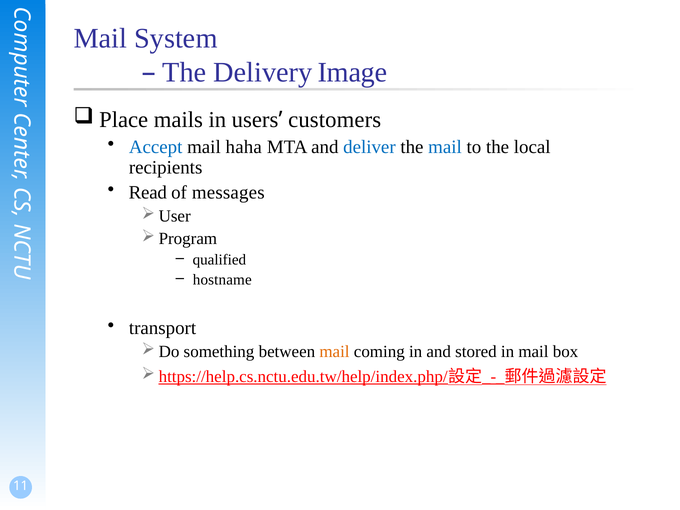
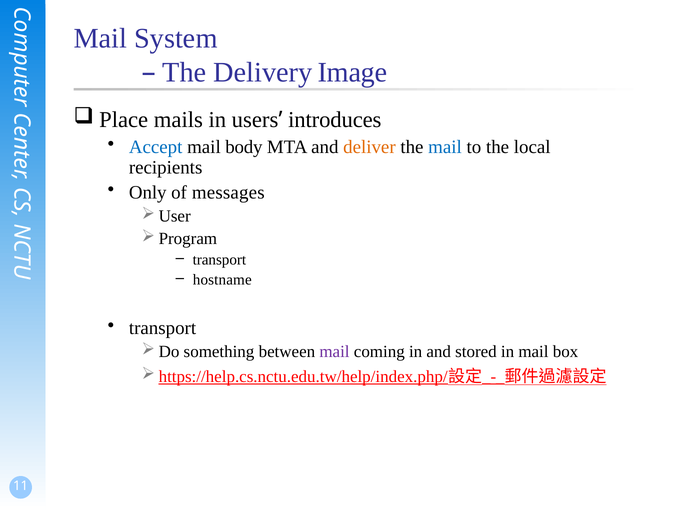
customers: customers -> introduces (335, 120)
haha: haha -> body (244, 147)
deliver colour: blue -> orange (369, 147)
Read: Read -> Only (148, 192)
qualified: qualified -> transport (219, 260)
mail colour: orange -> purple (334, 352)
